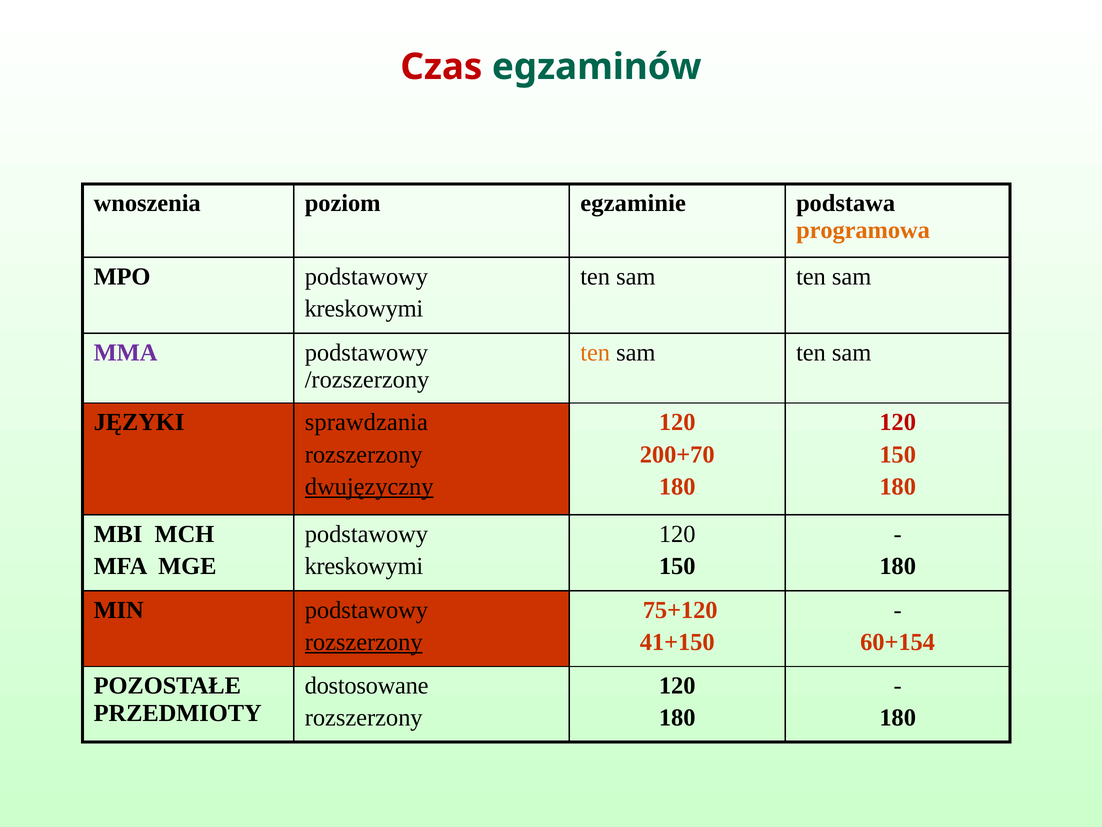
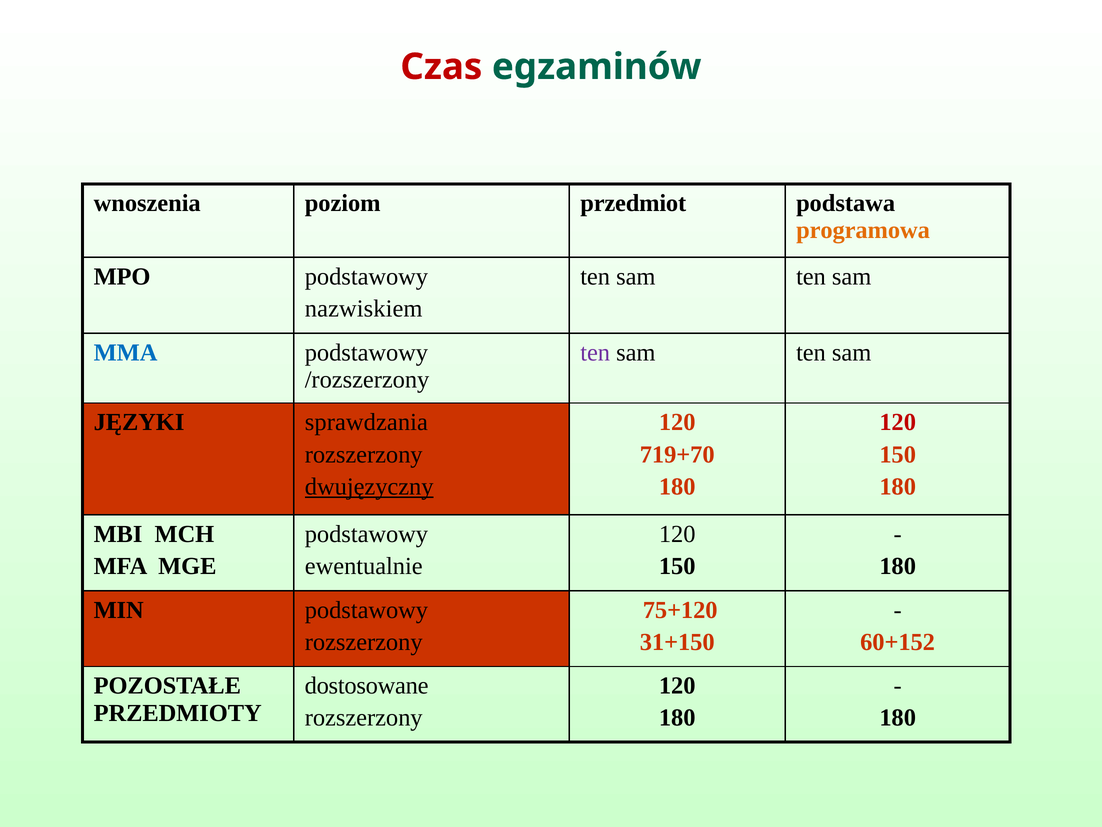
egzaminie: egzaminie -> przedmiot (633, 203)
kreskowymi: kreskowymi -> nazwiskiem (364, 309)
MMA colour: purple -> blue (126, 352)
ten colour: orange -> purple (595, 352)
200+70: 200+70 -> 719+70 (677, 454)
kreskowymi: kreskowymi -> ewentualnie (364, 566)
rozszerzony underline: present -> none (364, 642)
41+150: 41+150 -> 31+150 (677, 642)
60+154: 60+154 -> 60+152 (898, 642)
